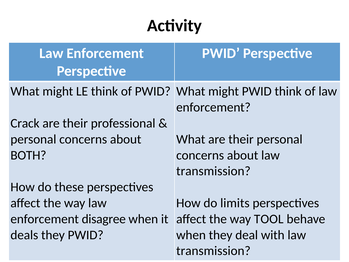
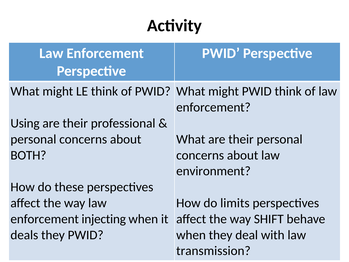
Crack: Crack -> Using (25, 123)
transmission: transmission -> environment (213, 171)
disagree: disagree -> injecting (104, 219)
TOOL: TOOL -> SHIFT (269, 219)
